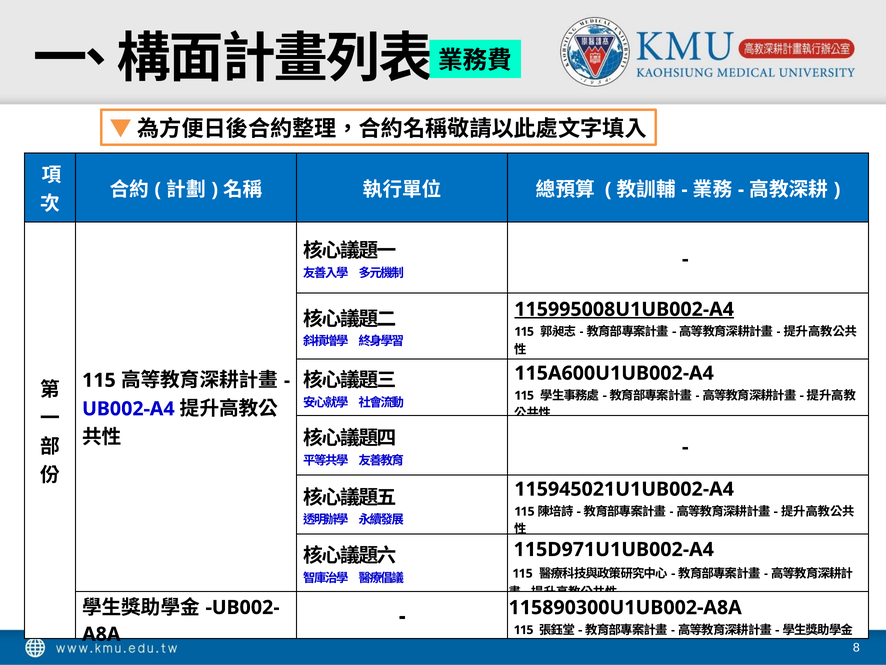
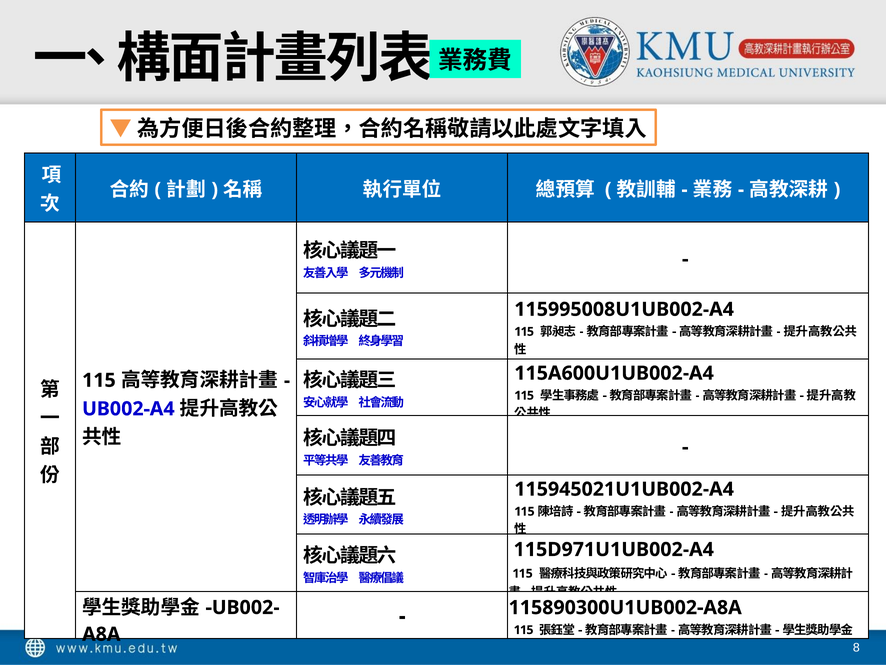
115995008U1UB002-A4 underline: present -> none (624, 309)
